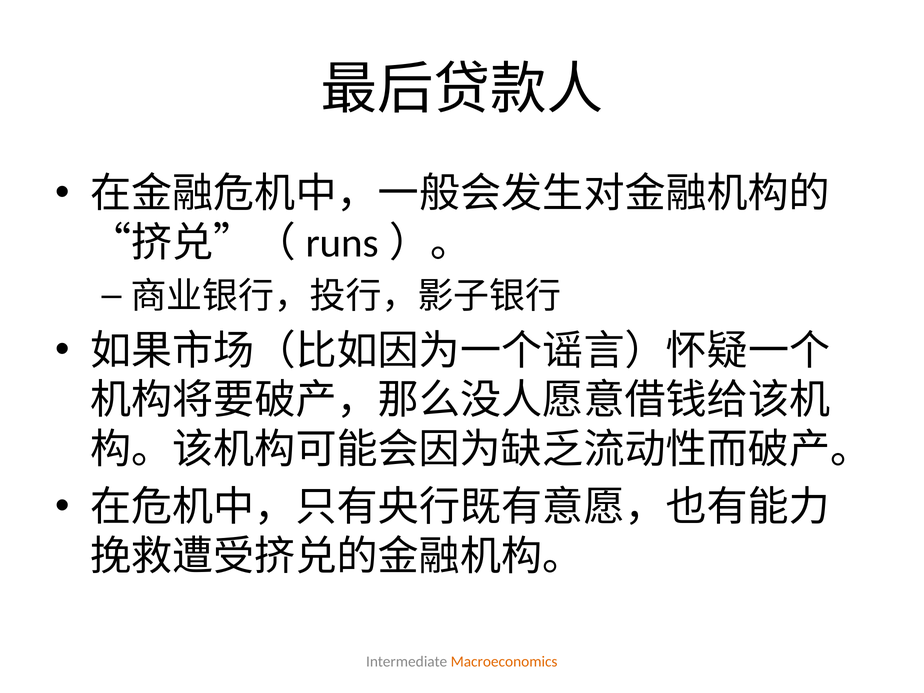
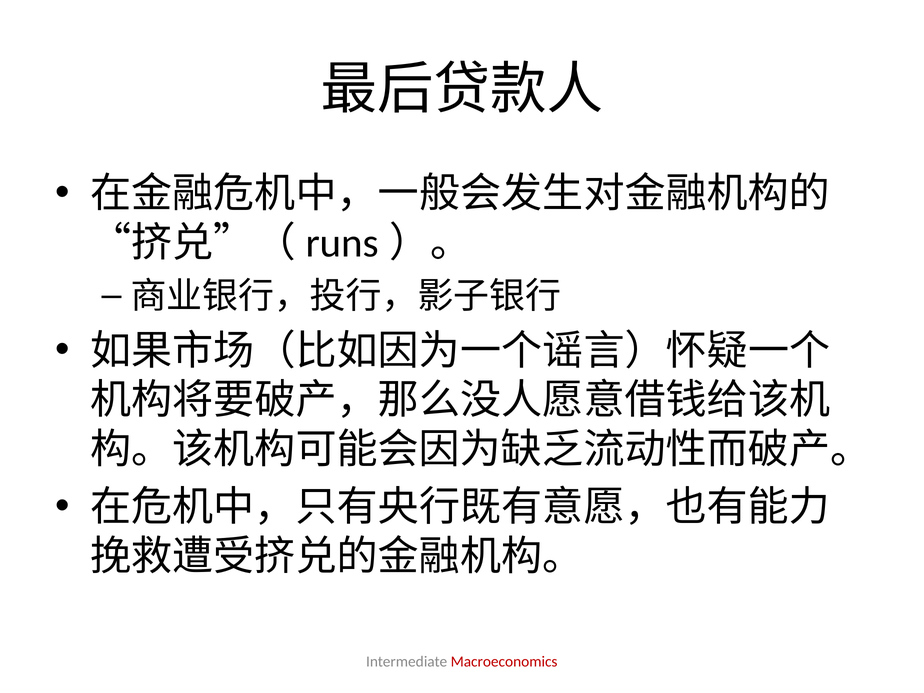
Macroeconomics colour: orange -> red (504, 662)
